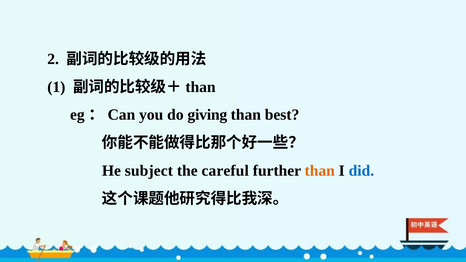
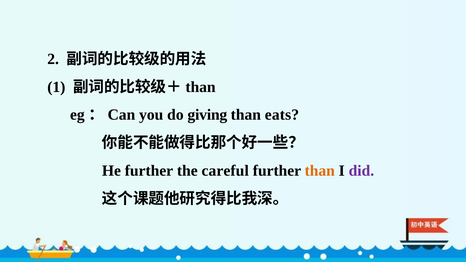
best: best -> eats (282, 115)
He subject: subject -> further (149, 171)
did colour: blue -> purple (361, 171)
